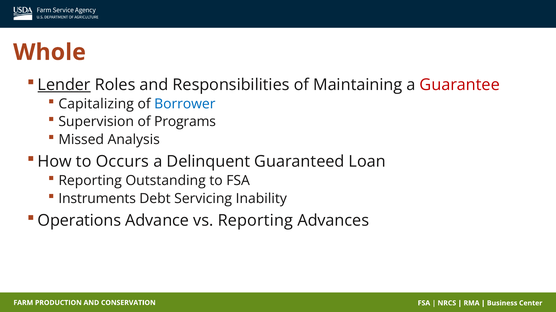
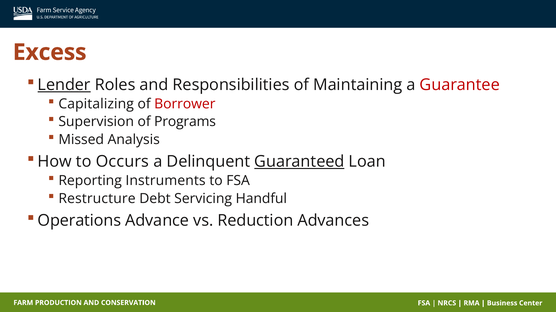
Whole: Whole -> Excess (50, 52)
Borrower colour: blue -> red (185, 104)
Guaranteed underline: none -> present (299, 162)
Outstanding: Outstanding -> Instruments (166, 181)
Instruments: Instruments -> Restructure (97, 199)
Inability: Inability -> Handful (261, 199)
vs Reporting: Reporting -> Reduction (255, 221)
